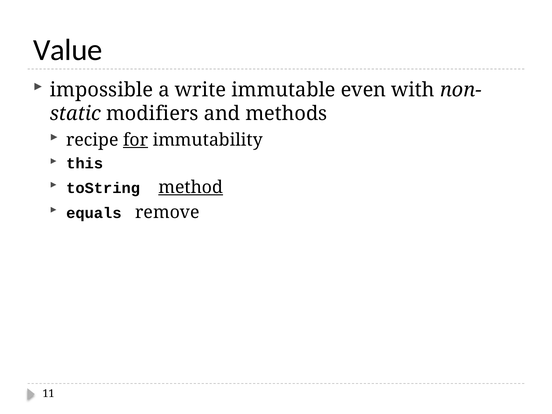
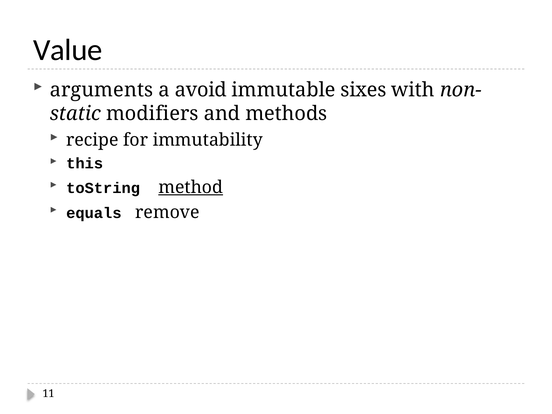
impossible: impossible -> arguments (101, 90)
write: write -> avoid (201, 90)
even: even -> sixes (363, 90)
for underline: present -> none (136, 140)
